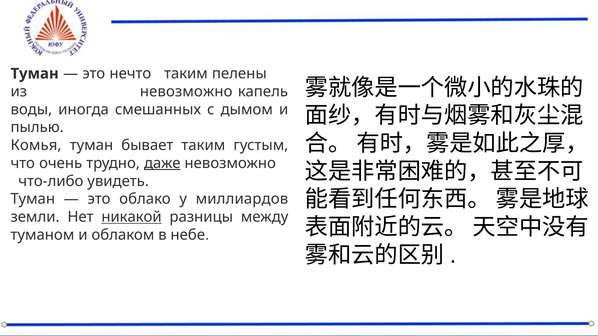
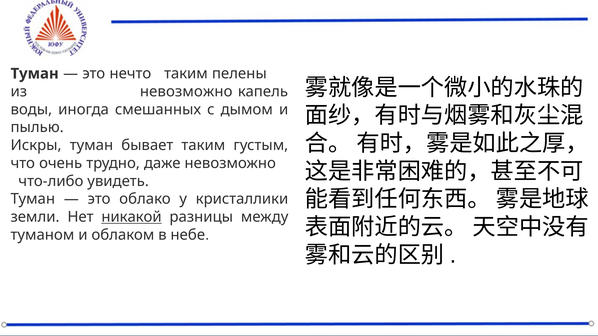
Комья: Комья -> Искры (36, 145)
даже underline: present -> none (162, 163)
миллиардов: миллиардов -> кристаллики (242, 199)
